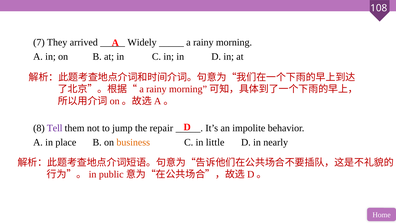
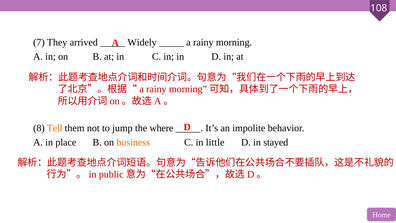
Tell colour: purple -> orange (55, 128)
repair: repair -> where (161, 128)
nearly: nearly -> stayed (276, 142)
